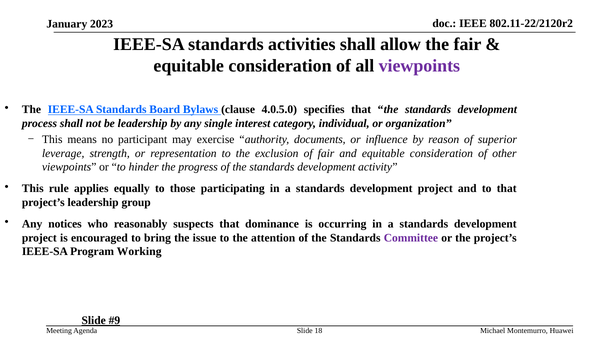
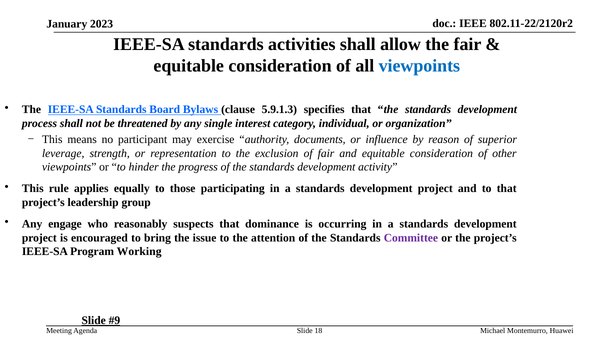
viewpoints colour: purple -> blue (419, 66)
4.0.5.0: 4.0.5.0 -> 5.9.1.3 (279, 110)
be leadership: leadership -> threatened (143, 124)
notices: notices -> engage (65, 224)
